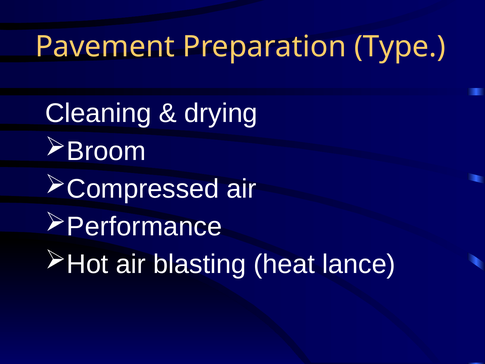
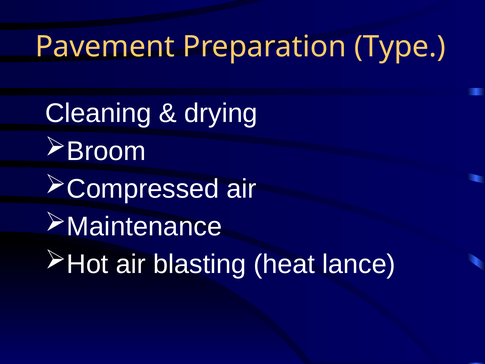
Performance: Performance -> Maintenance (144, 226)
